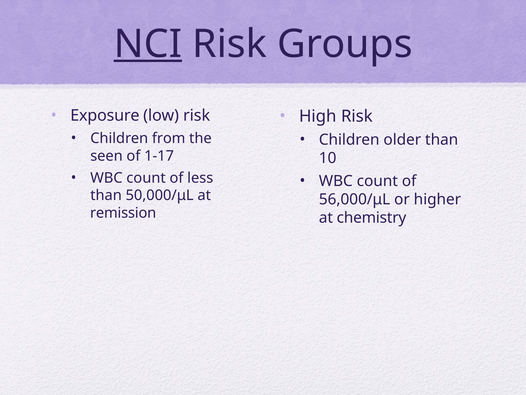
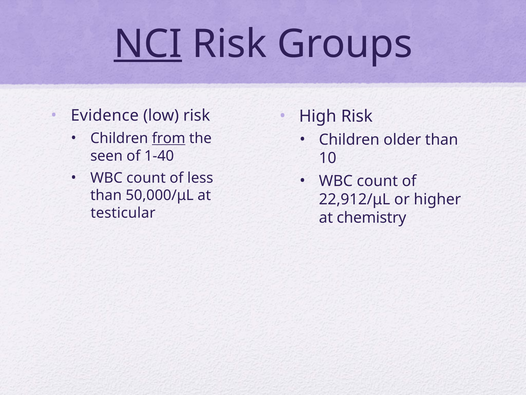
Exposure: Exposure -> Evidence (105, 115)
from underline: none -> present (169, 138)
1-17: 1-17 -> 1-40 (159, 156)
56,000/μL: 56,000/μL -> 22,912/μL (355, 199)
remission: remission -> testicular (123, 213)
